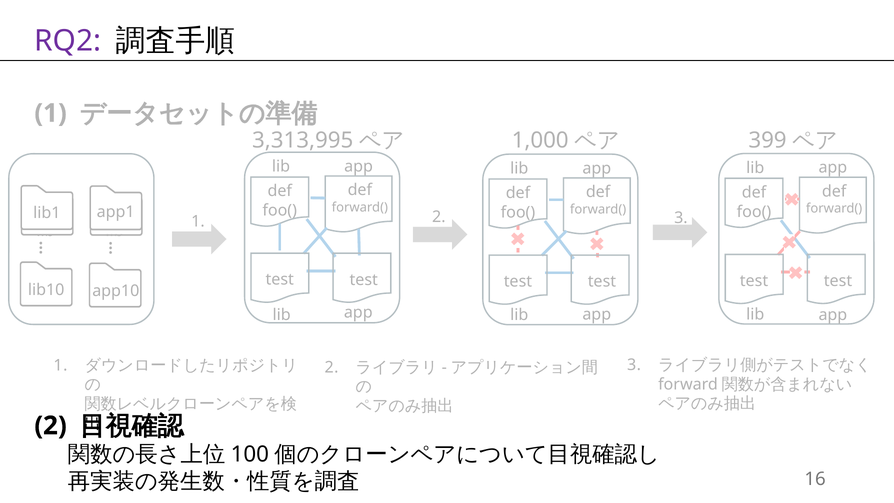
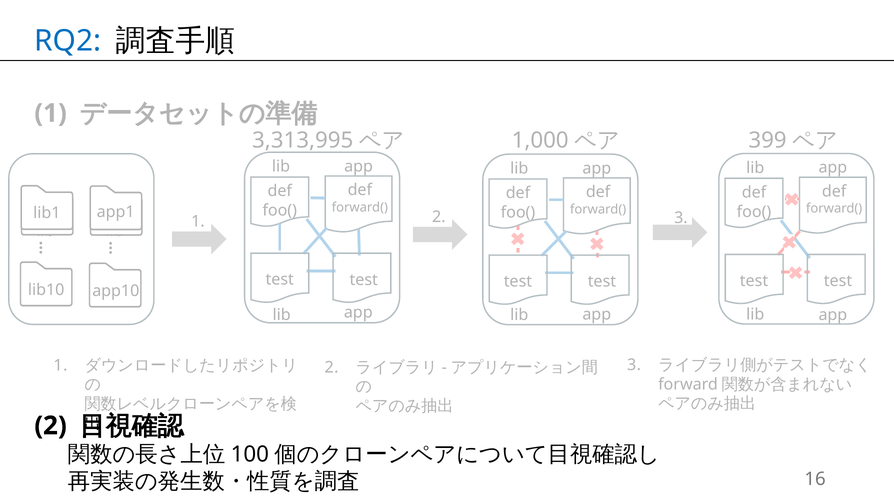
RQ2 colour: purple -> blue (68, 41)
